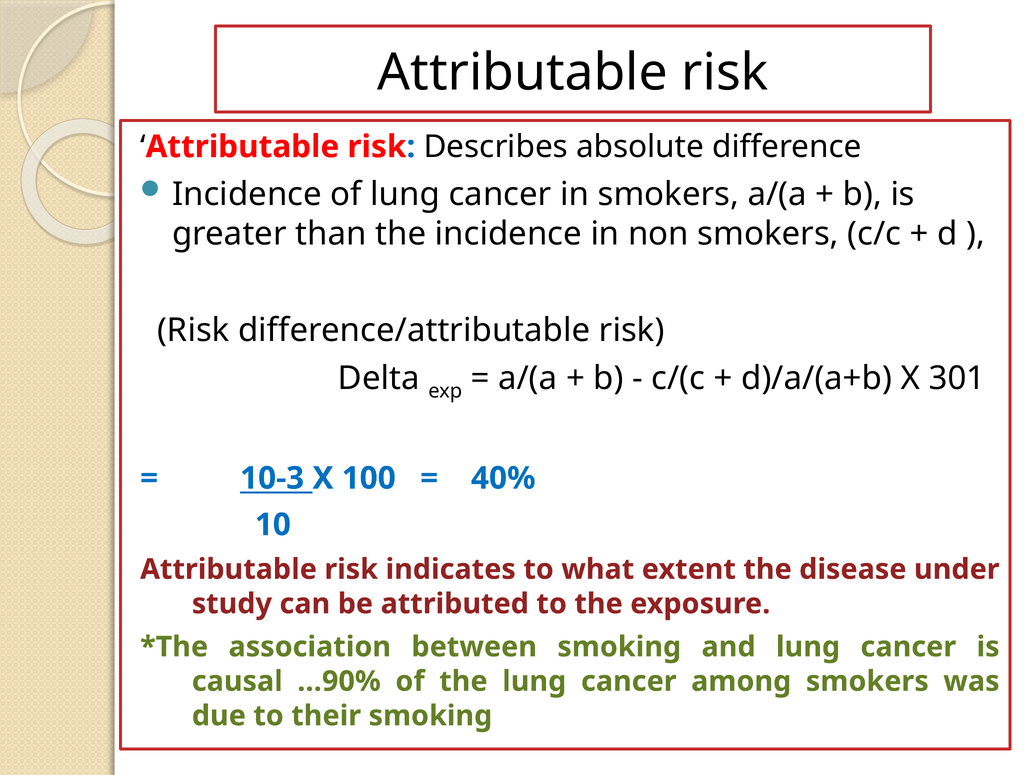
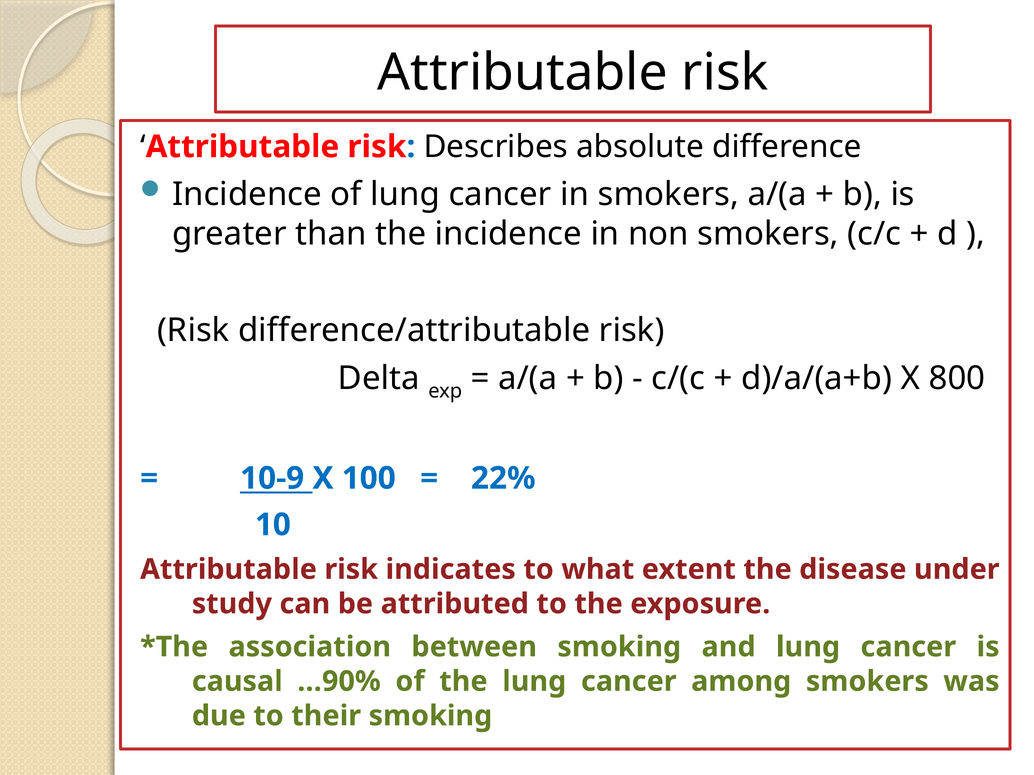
301: 301 -> 800 (957, 379)
10-3: 10-3 -> 10-9 (272, 479)
40%: 40% -> 22% (503, 479)
